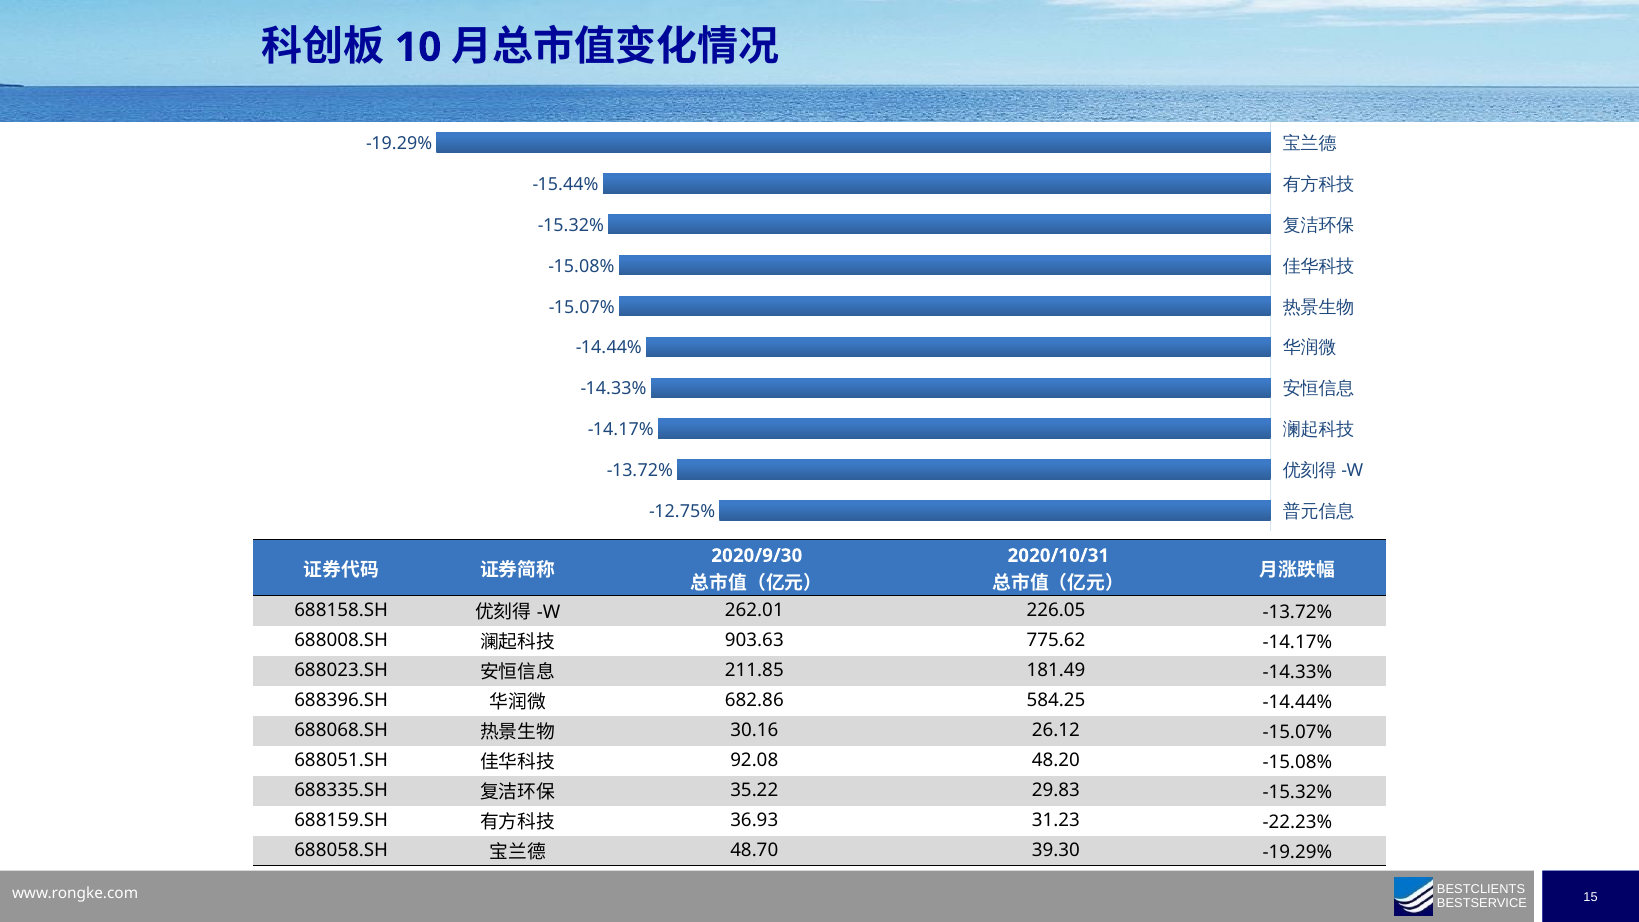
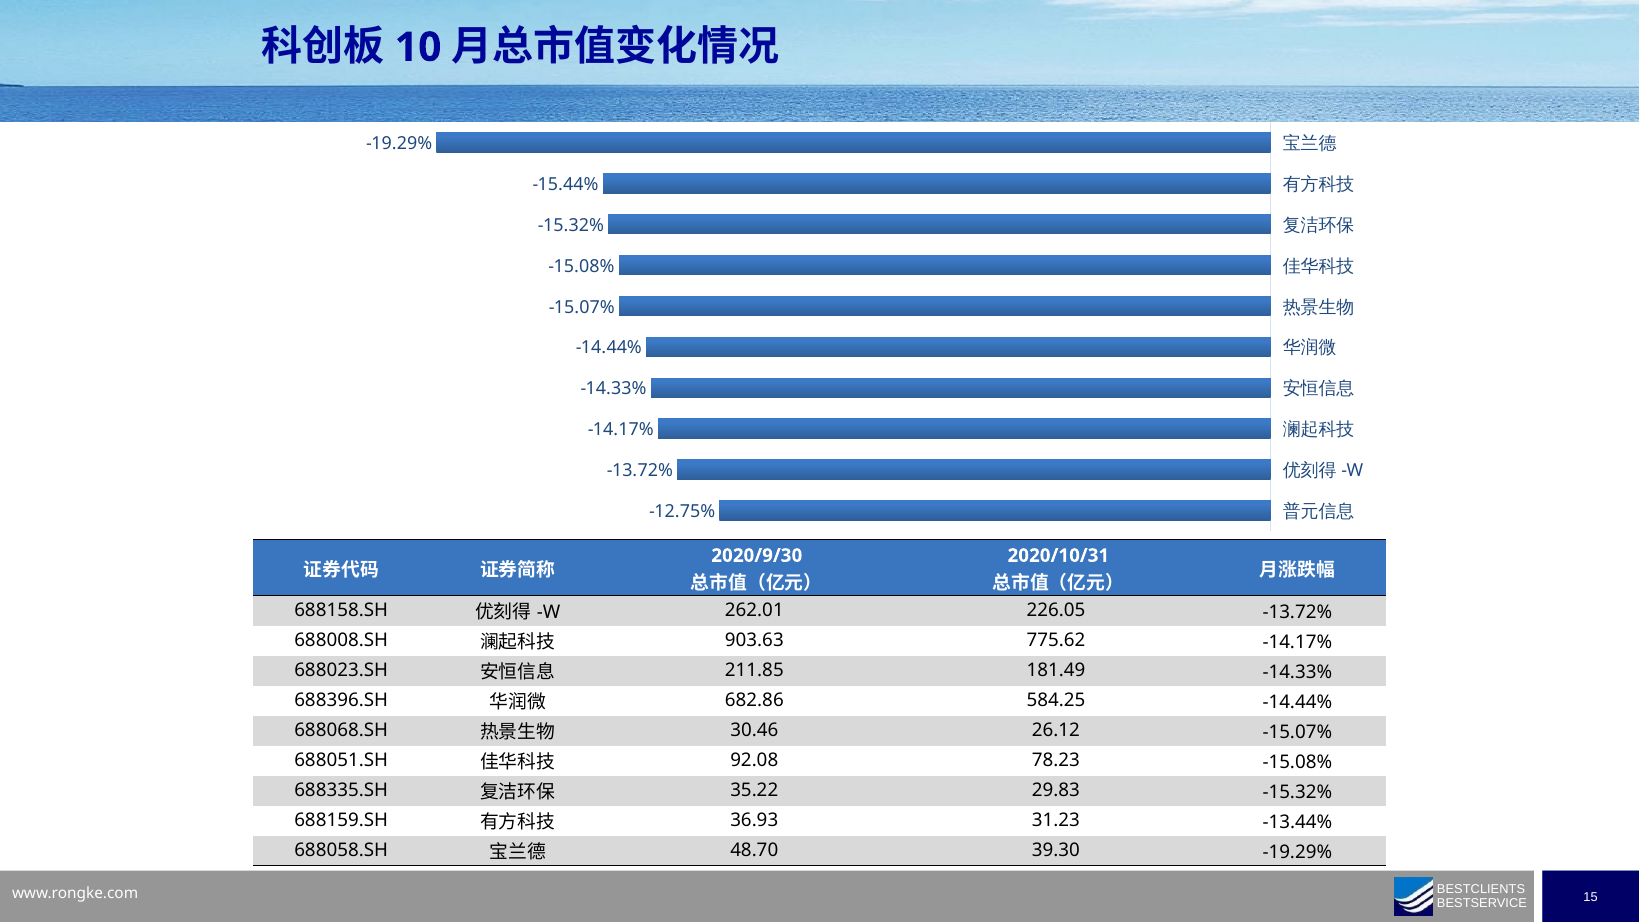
30.16: 30.16 -> 30.46 (754, 731)
48.20: 48.20 -> 78.23 (1056, 761)
-22.23%: -22.23% -> -13.44% (1297, 822)
